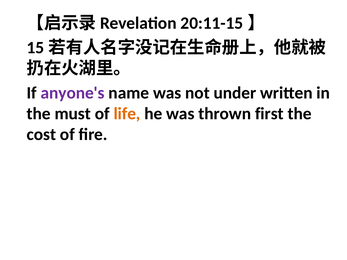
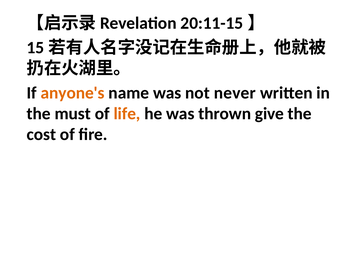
anyone's colour: purple -> orange (73, 93)
under: under -> never (235, 93)
first: first -> give (269, 114)
